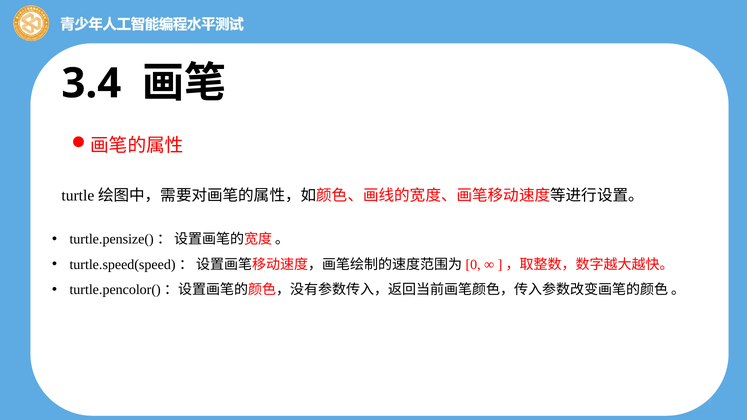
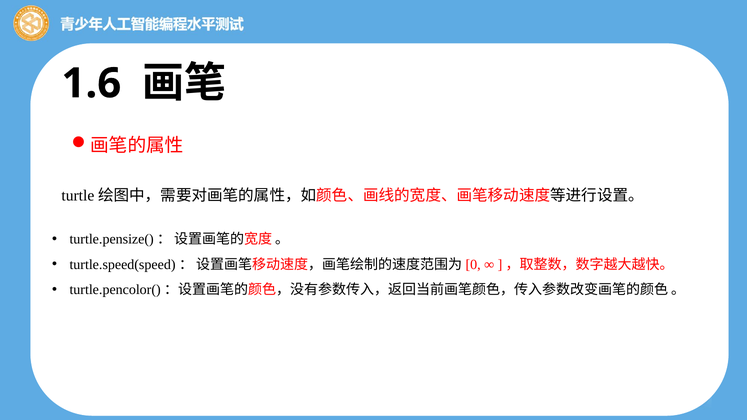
3.4: 3.4 -> 1.6 (91, 83)
